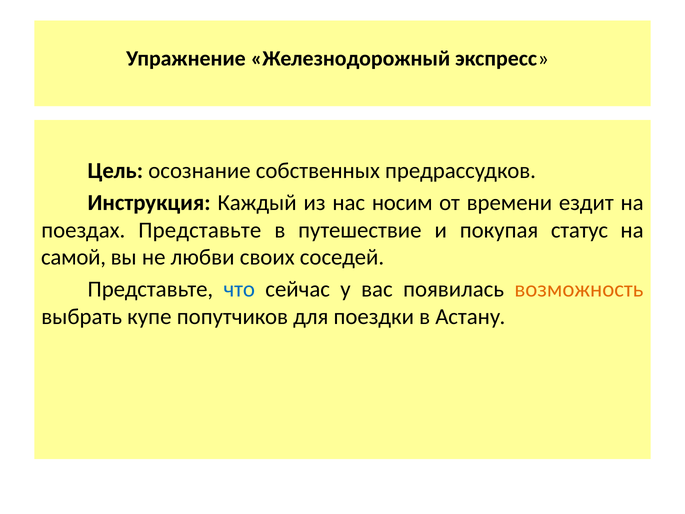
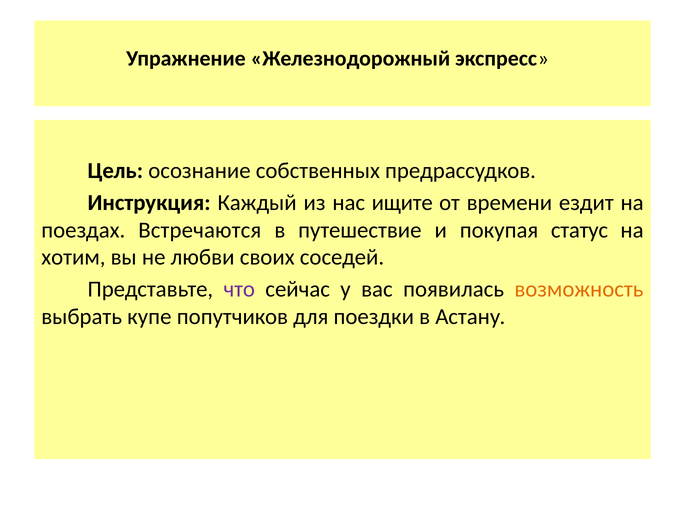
носим: носим -> ищите (402, 203)
поездах Представьте: Представьте -> Встречаются (200, 230)
самой: самой -> хотим (73, 257)
что colour: blue -> purple (239, 289)
